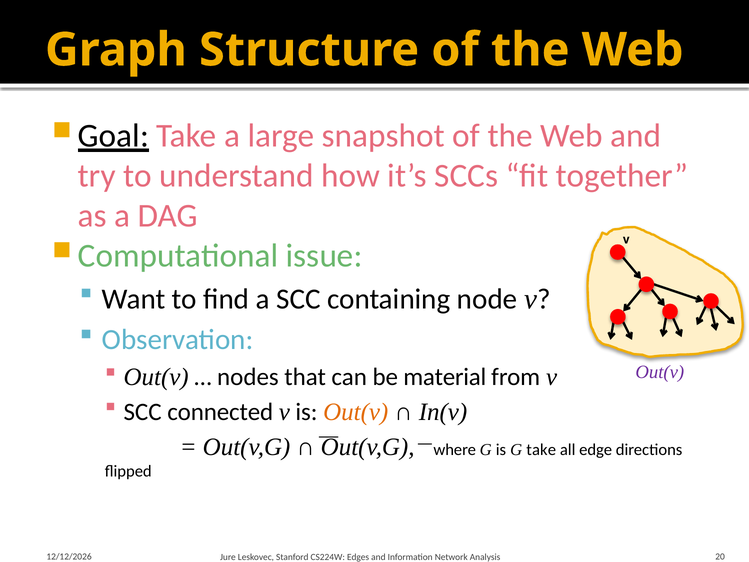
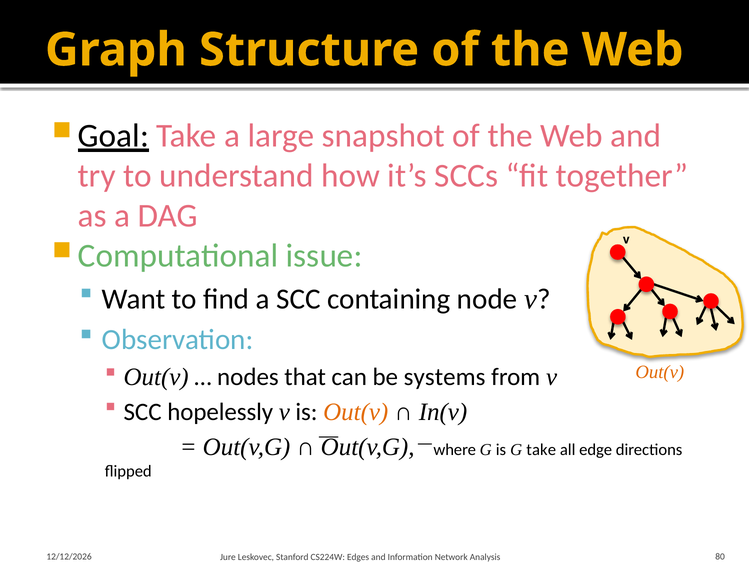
Out(v colour: purple -> orange (660, 372)
material: material -> systems (445, 377)
connected: connected -> hopelessly (220, 412)
20: 20 -> 80 (720, 557)
